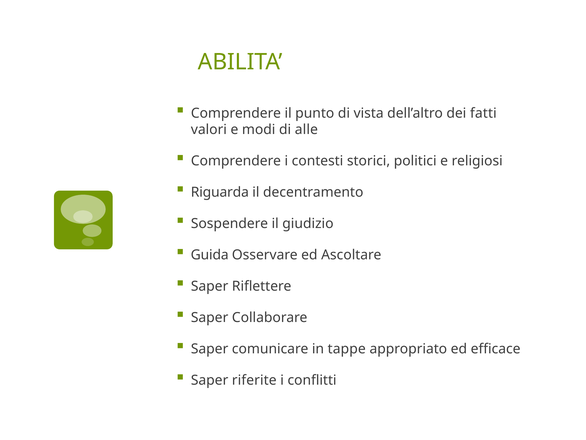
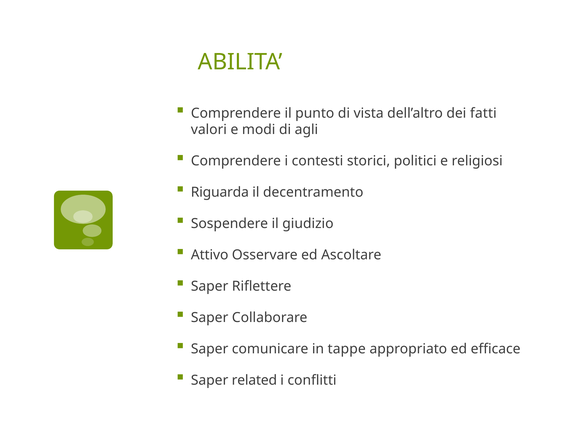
alle: alle -> agli (306, 130)
Guida: Guida -> Attivo (210, 255)
riferite: riferite -> related (254, 380)
